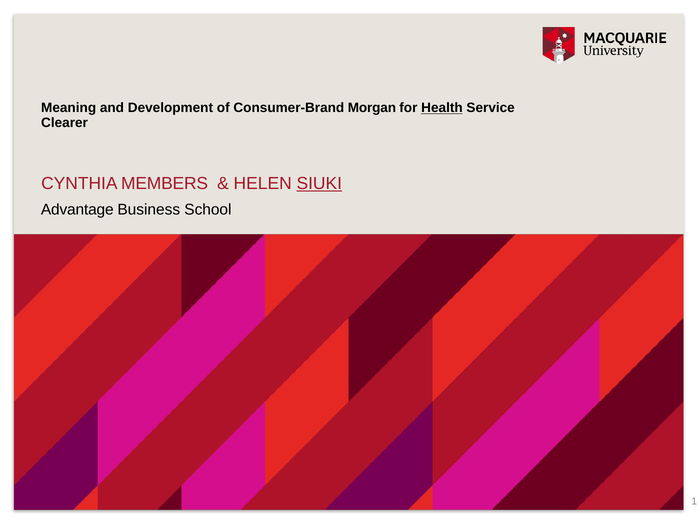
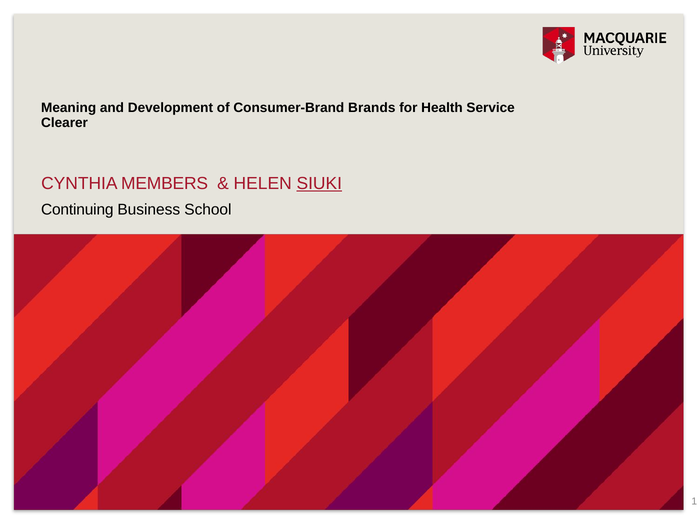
Morgan: Morgan -> Brands (372, 108)
Health underline: present -> none (442, 108)
Advantage: Advantage -> Continuing (77, 210)
